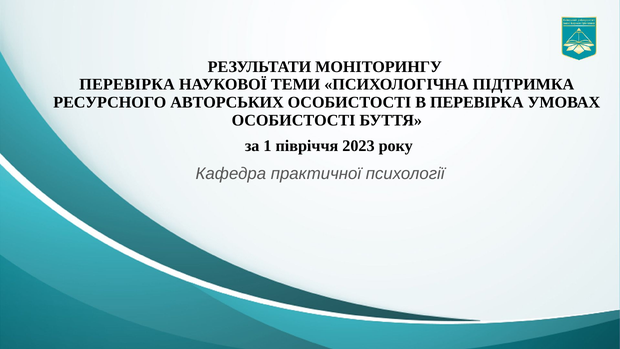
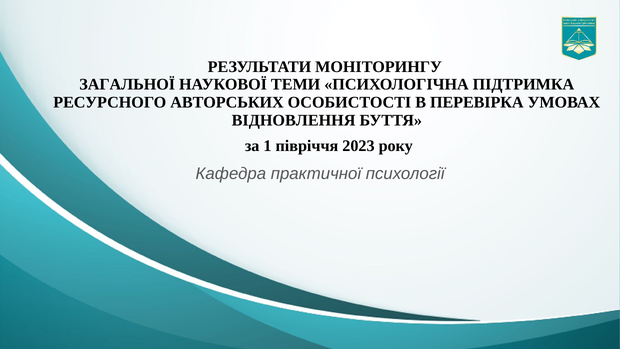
ПЕРЕВІРКА: ПЕРЕВІРКА -> ЗАГАЛЬНОЇ (127, 84)
ОСОБИСТОСТІ: ОСОБИСТОСТІ -> ВІДНОВЛЕННЯ (294, 120)
